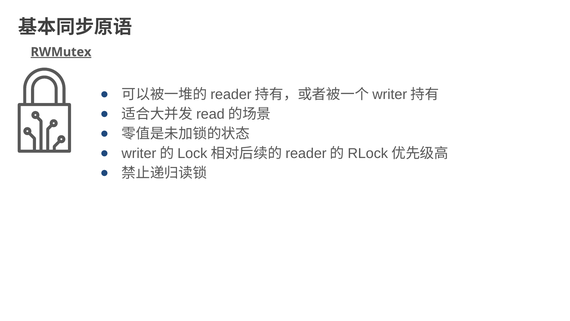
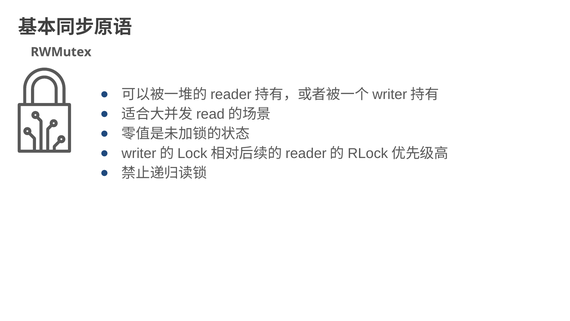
RWMutex underline: present -> none (61, 52)
